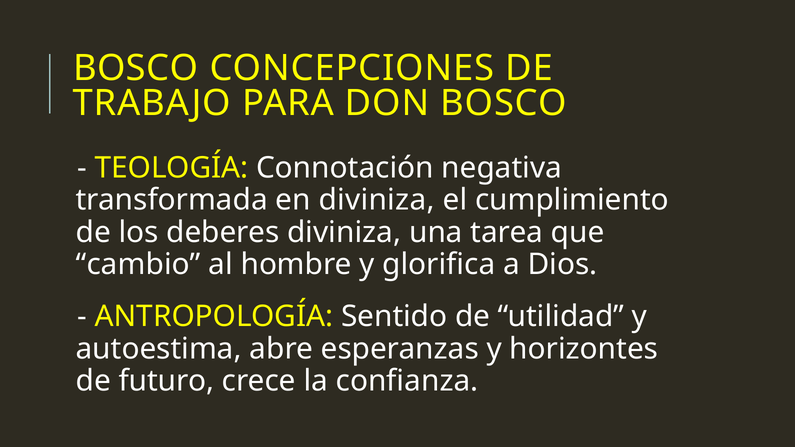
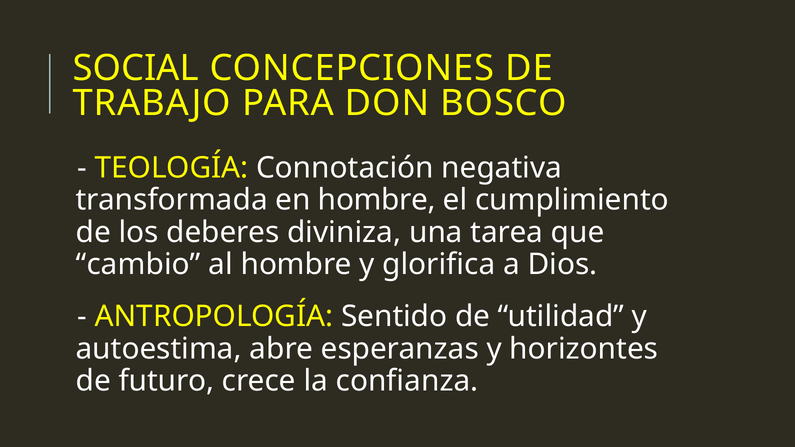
BOSCO: BOSCO -> SOCIAL (136, 68)
en diviniza: diviniza -> hombre (377, 200)
